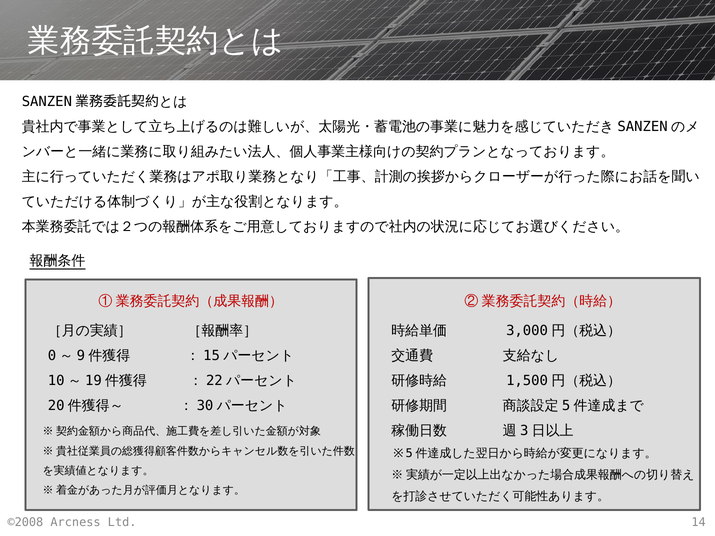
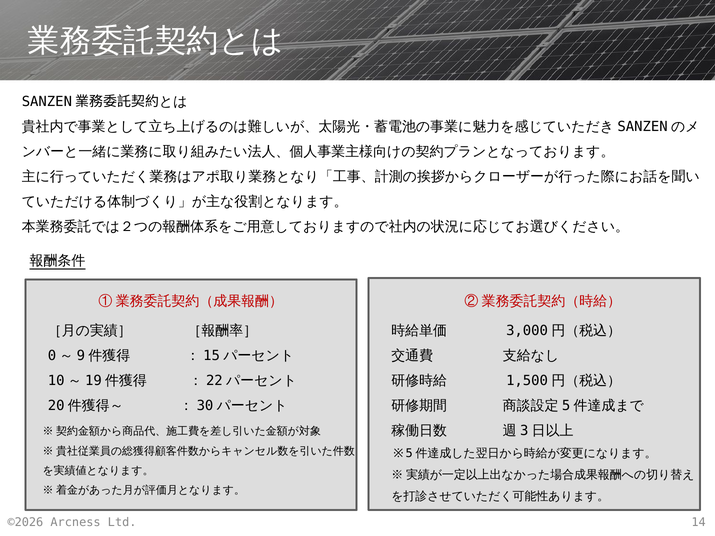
©2008: ©2008 -> ©2026 (25, 523)
